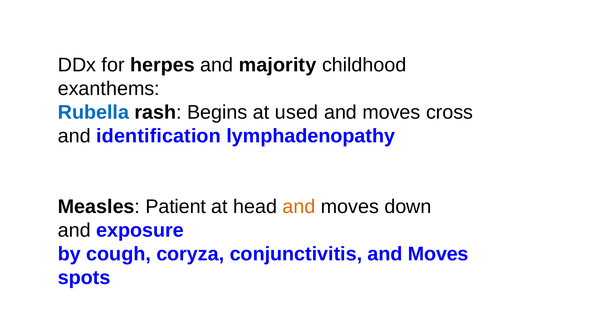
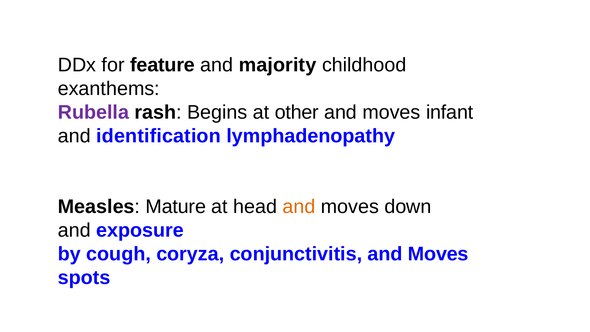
herpes: herpes -> feature (163, 65)
Rubella colour: blue -> purple (93, 112)
used: used -> other (297, 112)
cross: cross -> infant (450, 112)
Patient: Patient -> Mature (176, 207)
